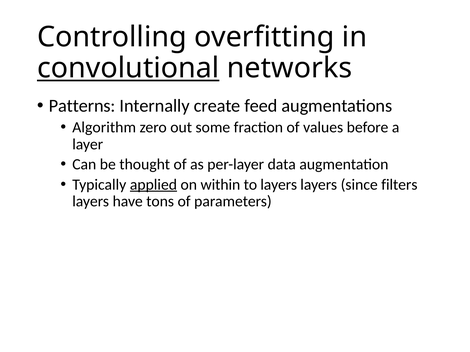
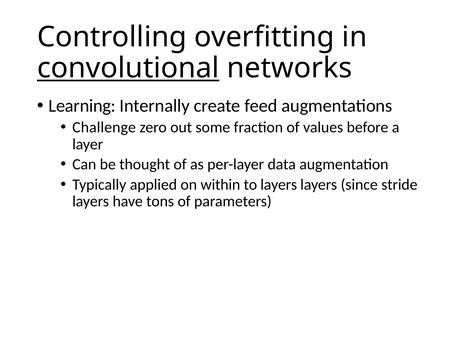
Patterns: Patterns -> Learning (82, 106)
Algorithm: Algorithm -> Challenge (104, 128)
applied underline: present -> none (153, 185)
filters: filters -> stride (399, 185)
